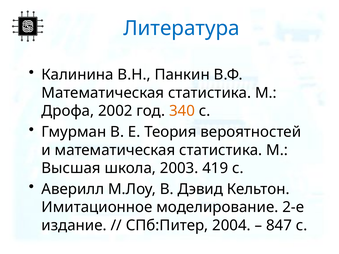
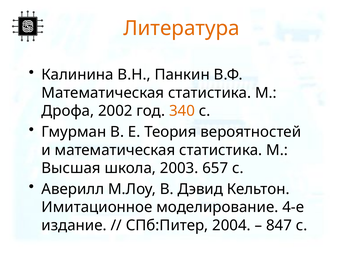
Литература colour: blue -> orange (181, 28)
419: 419 -> 657 (215, 168)
2-е: 2-е -> 4-е (293, 207)
